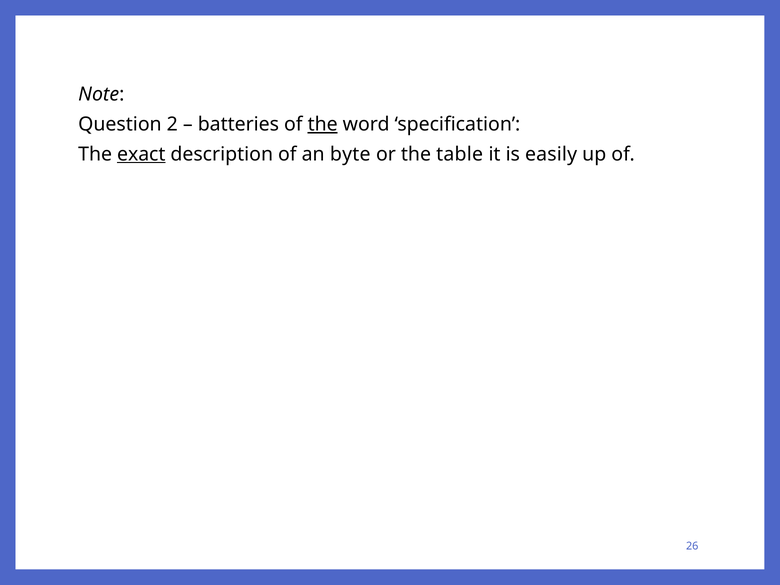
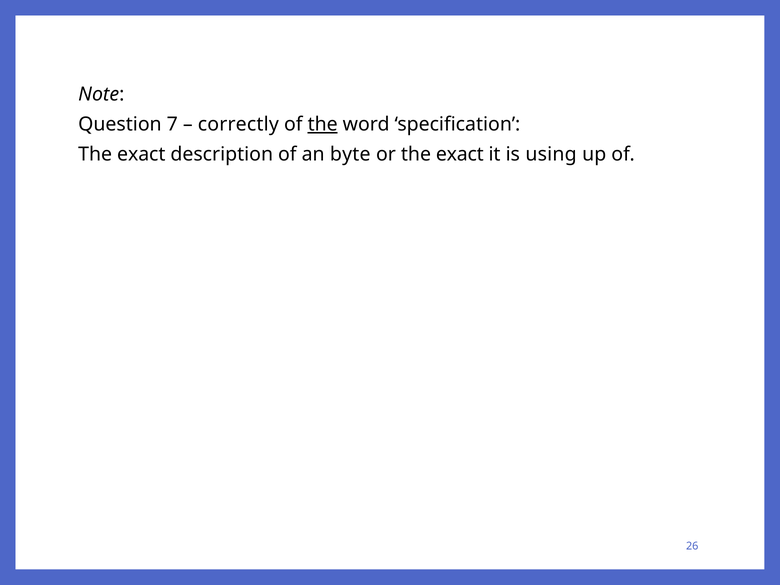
2: 2 -> 7 (172, 124)
batteries: batteries -> correctly (238, 124)
exact underline: present -> none (141, 154)
or the table: table -> exact (460, 154)
easily: easily -> using (551, 154)
